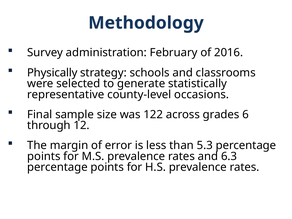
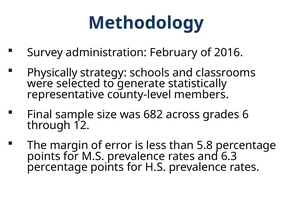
occasions: occasions -> members (202, 94)
122: 122 -> 682 (153, 114)
5.3: 5.3 -> 5.8 (205, 145)
